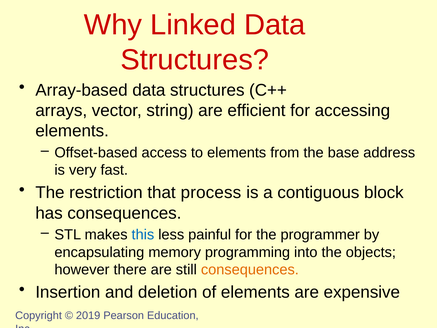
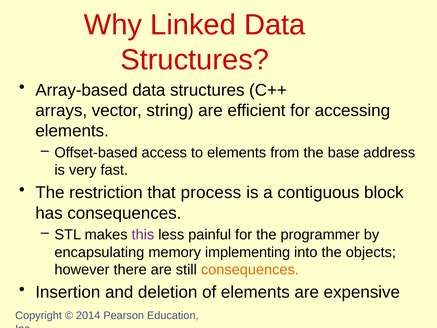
this colour: blue -> purple (143, 235)
programming: programming -> implementing (248, 252)
2019: 2019 -> 2014 (88, 315)
